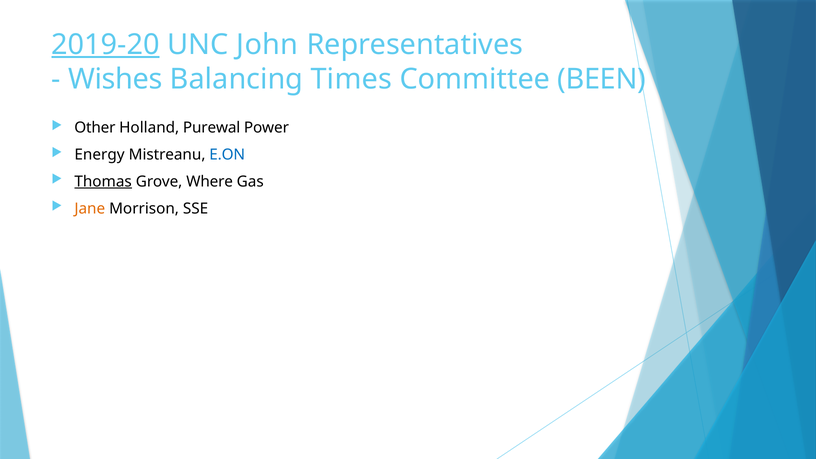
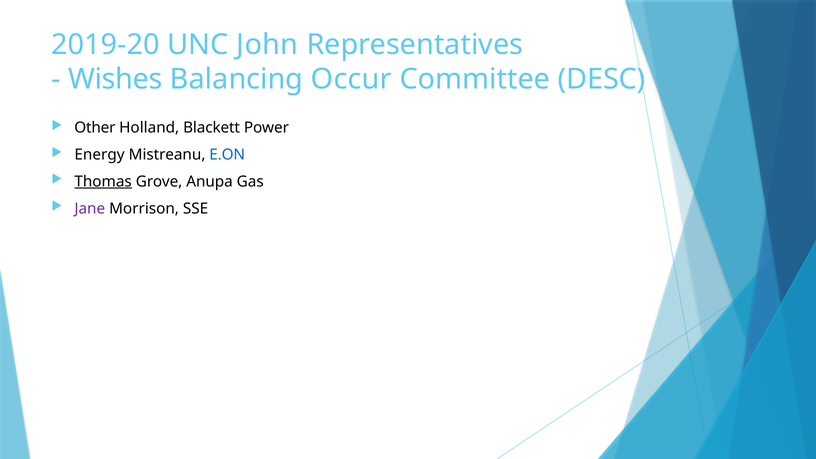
2019-20 underline: present -> none (106, 45)
Times: Times -> Occur (351, 79)
BEEN: BEEN -> DESC (602, 79)
Purewal: Purewal -> Blackett (212, 128)
Where: Where -> Anupa (210, 182)
Jane colour: orange -> purple (90, 208)
